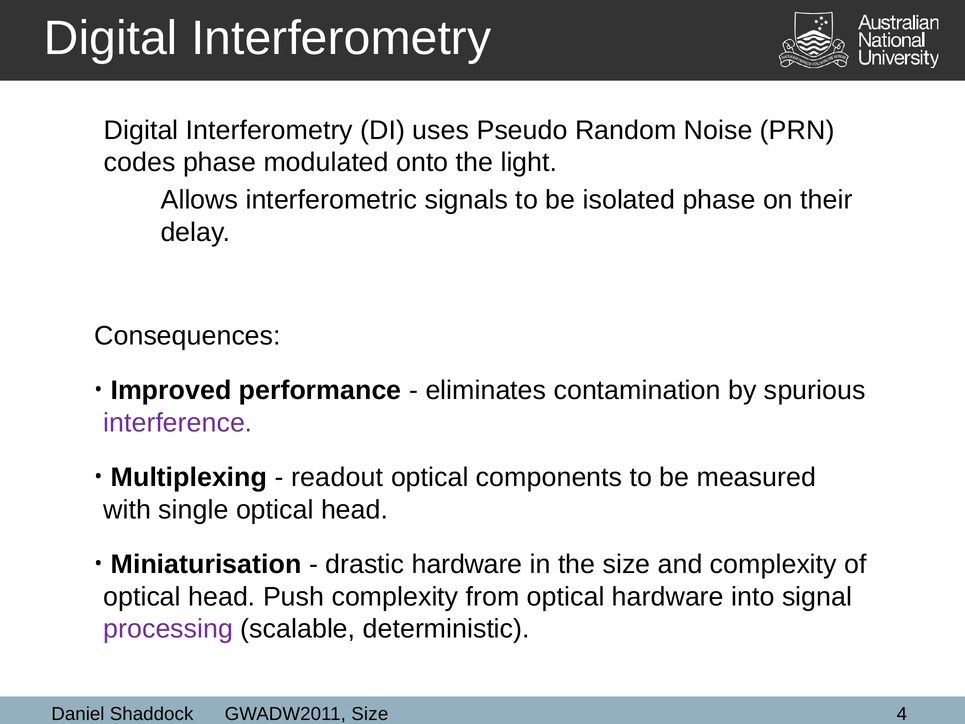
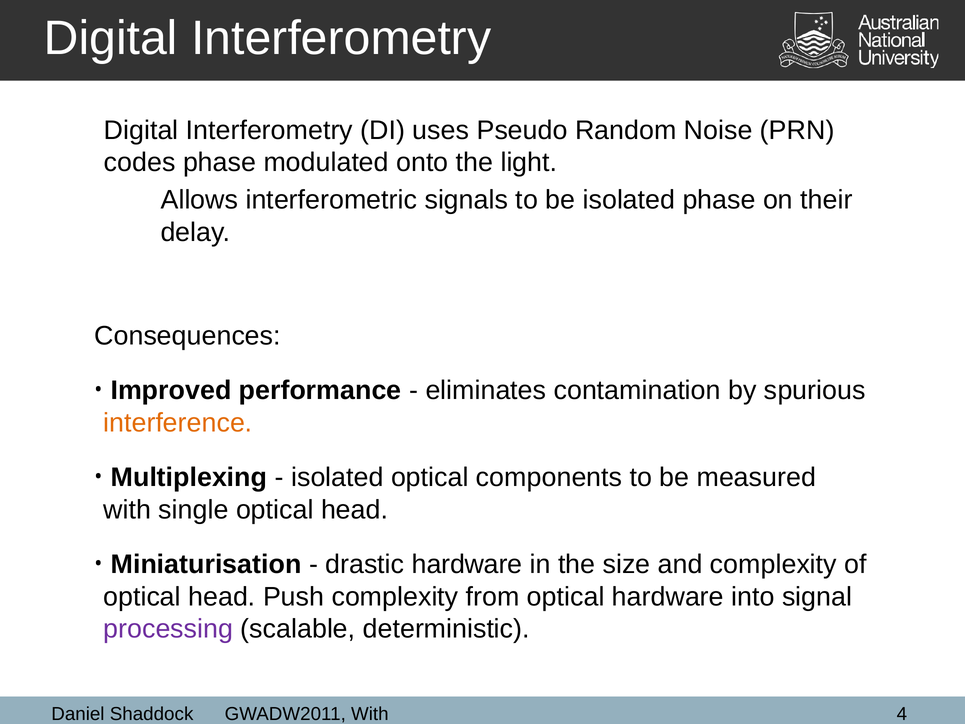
interference colour: purple -> orange (178, 423)
readout: readout -> isolated (337, 477)
GWADW2011 Size: Size -> With (370, 714)
